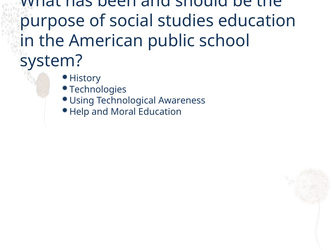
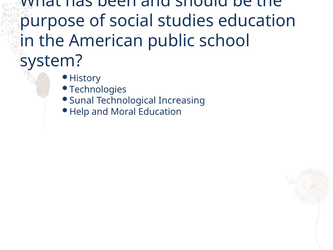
Using: Using -> Sunal (82, 101)
Awareness: Awareness -> Increasing (182, 101)
